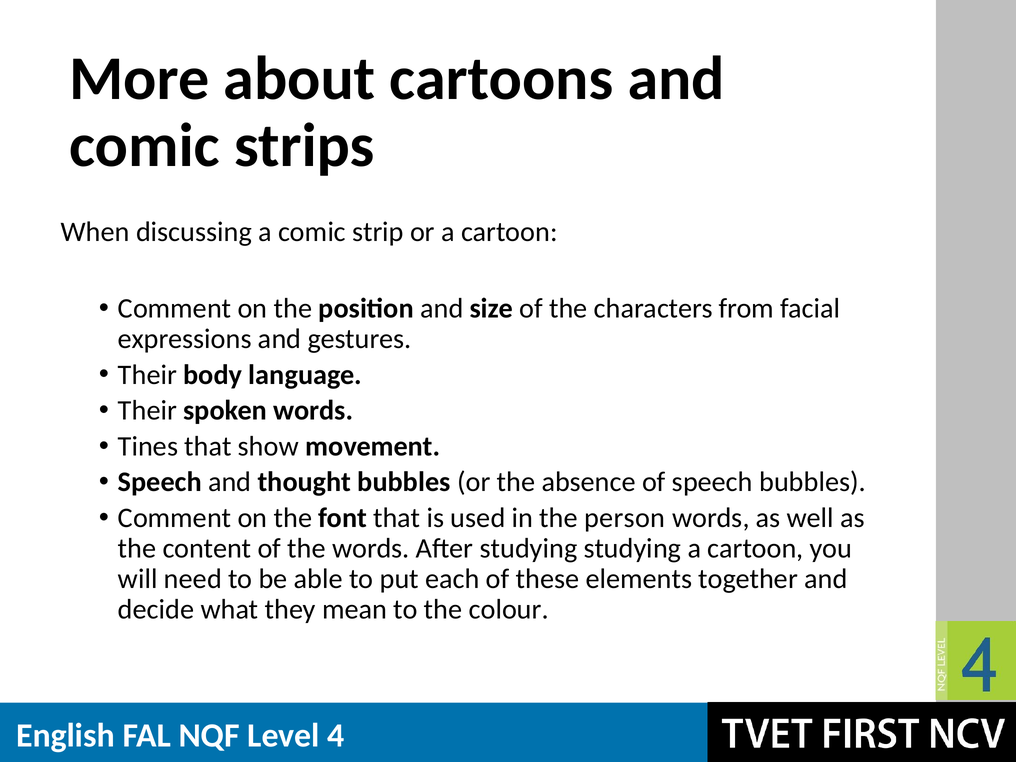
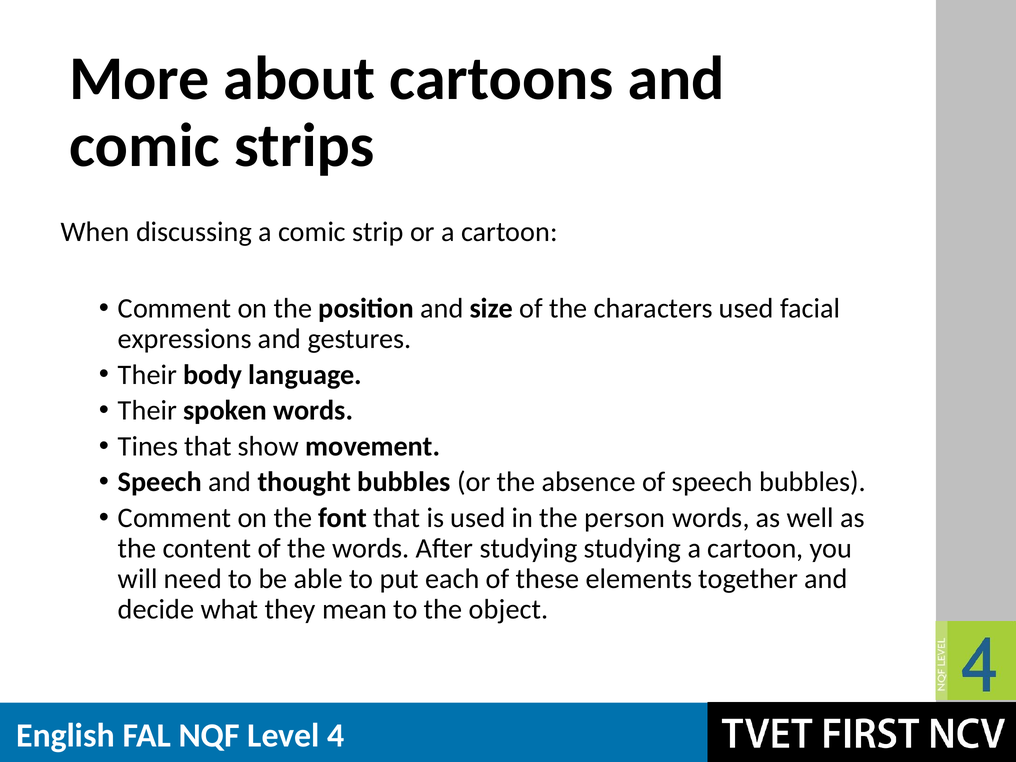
characters from: from -> used (746, 309)
colour: colour -> object (509, 609)
